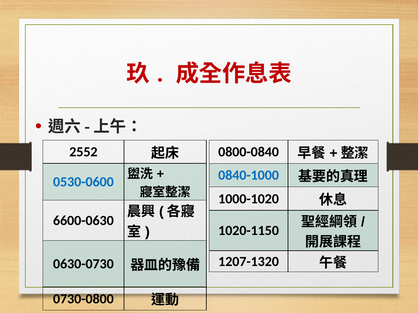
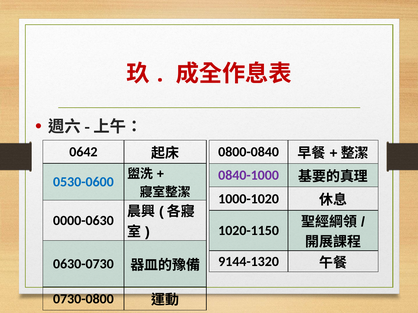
2552: 2552 -> 0642 (83, 152)
0840-1000 colour: blue -> purple (249, 176)
6600-0630: 6600-0630 -> 0000-0630 (83, 221)
1207-1320: 1207-1320 -> 9144-1320 (249, 262)
